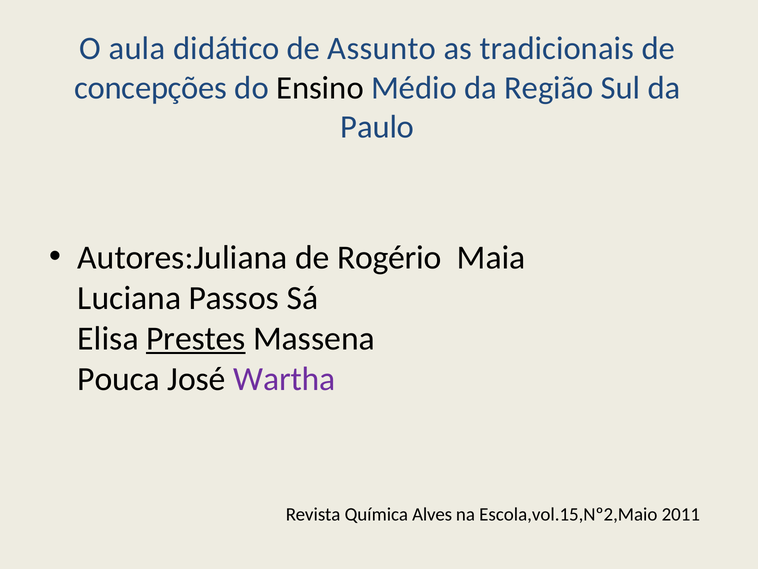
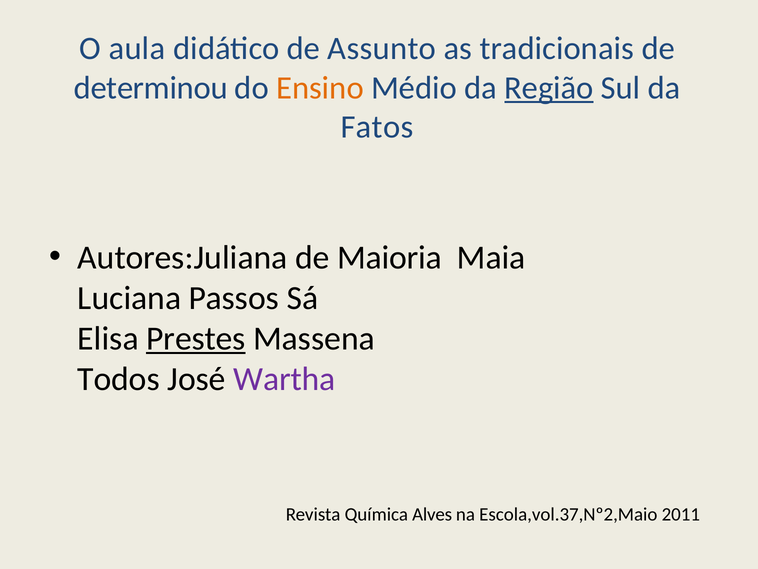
concepções: concepções -> determinou (151, 88)
Ensino colour: black -> orange (320, 88)
Região underline: none -> present (549, 88)
Paulo: Paulo -> Fatos (377, 127)
Rogério: Rogério -> Maioria (389, 257)
Pouca: Pouca -> Todos (119, 379)
Escola,vol.15,Nº2,Maio: Escola,vol.15,Nº2,Maio -> Escola,vol.37,Nº2,Maio (568, 514)
